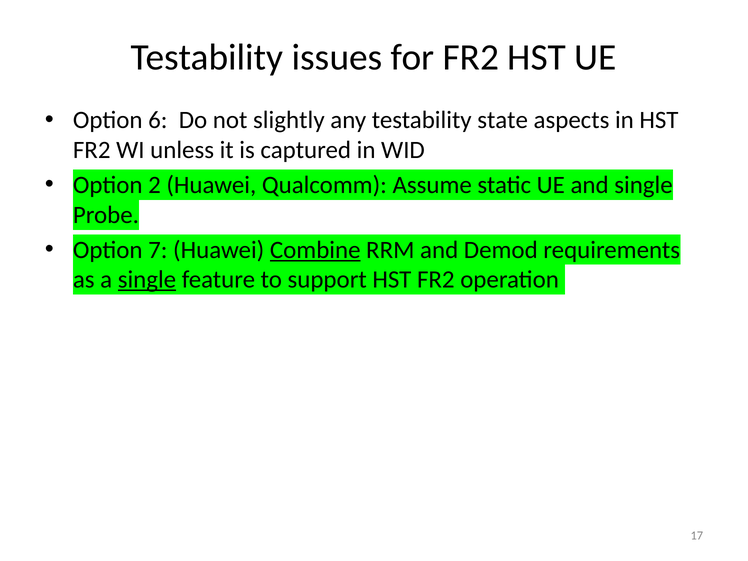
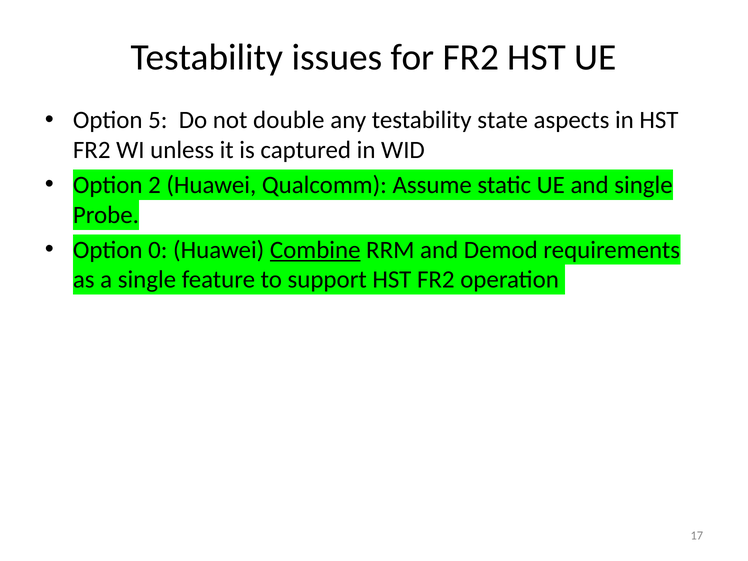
6: 6 -> 5 (158, 120)
slightly: slightly -> double (289, 120)
7: 7 -> 0 (158, 250)
single underline: present -> none (147, 280)
